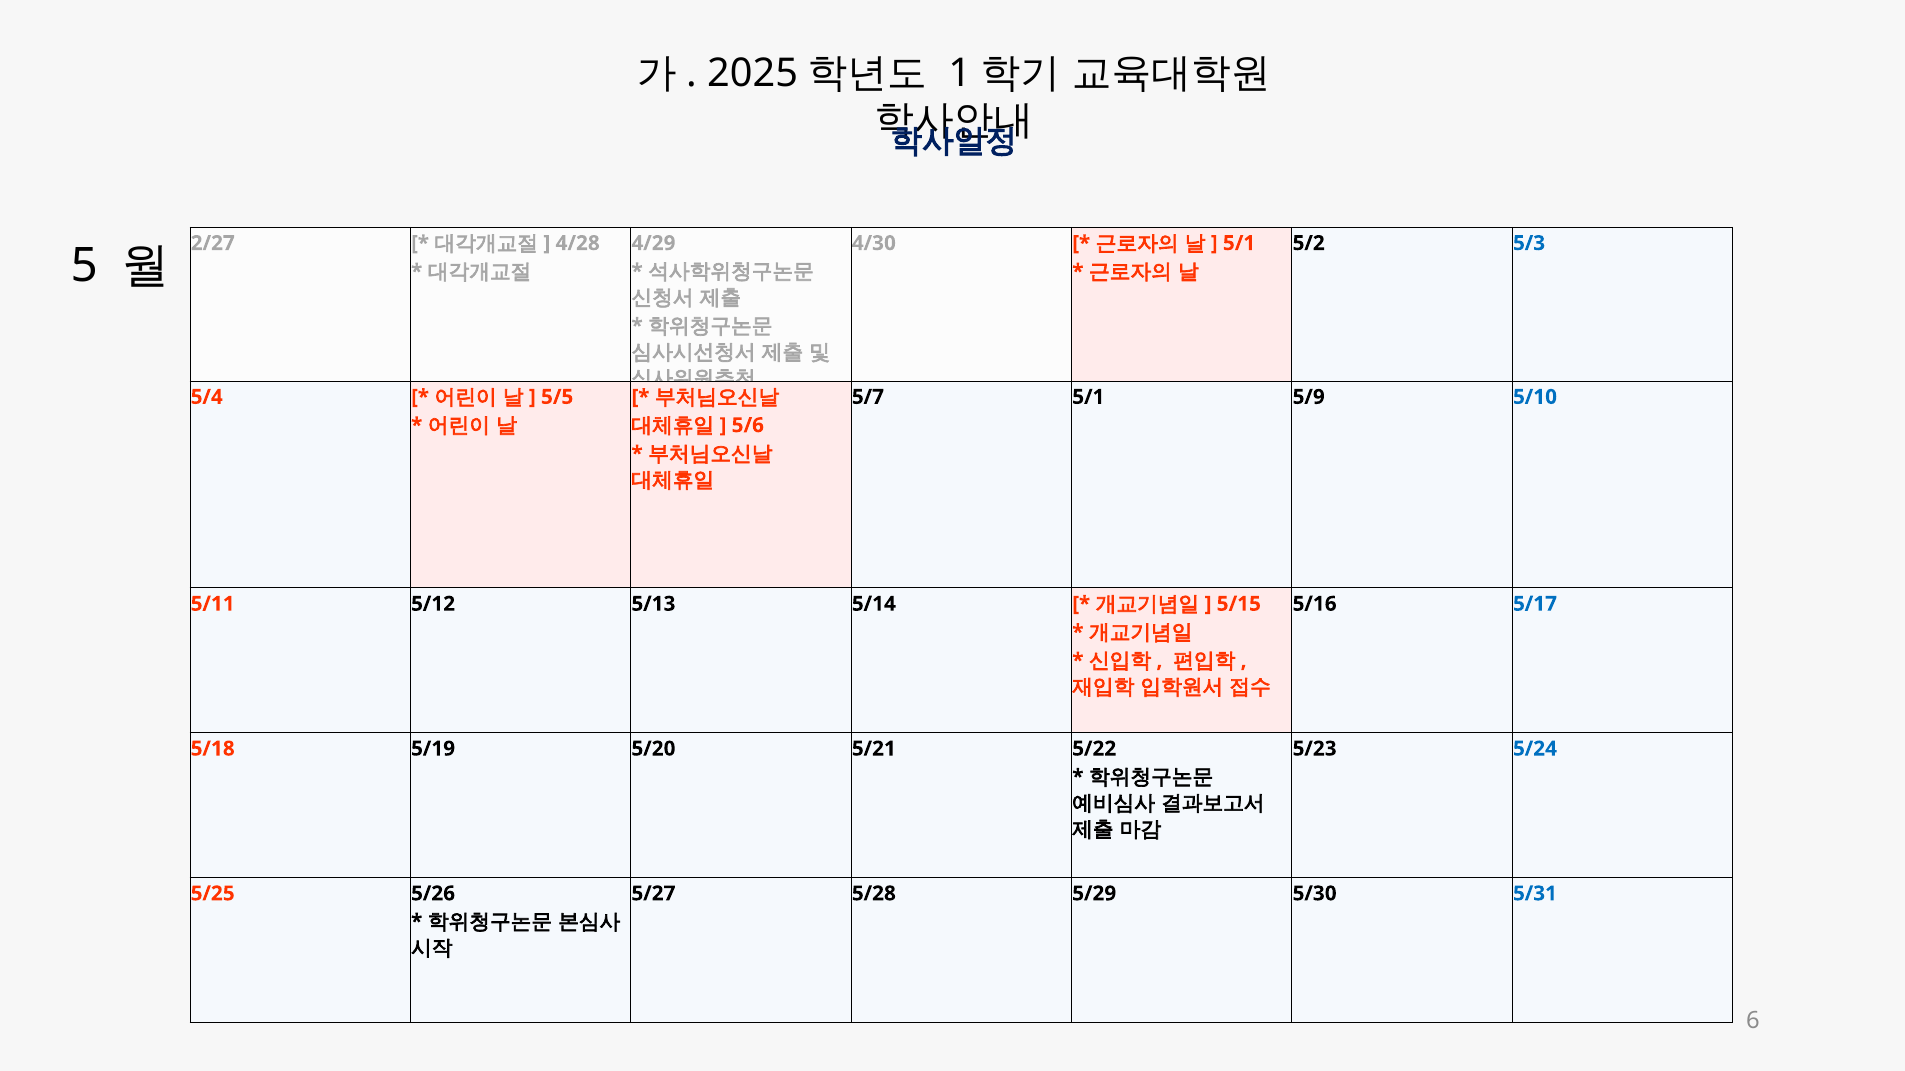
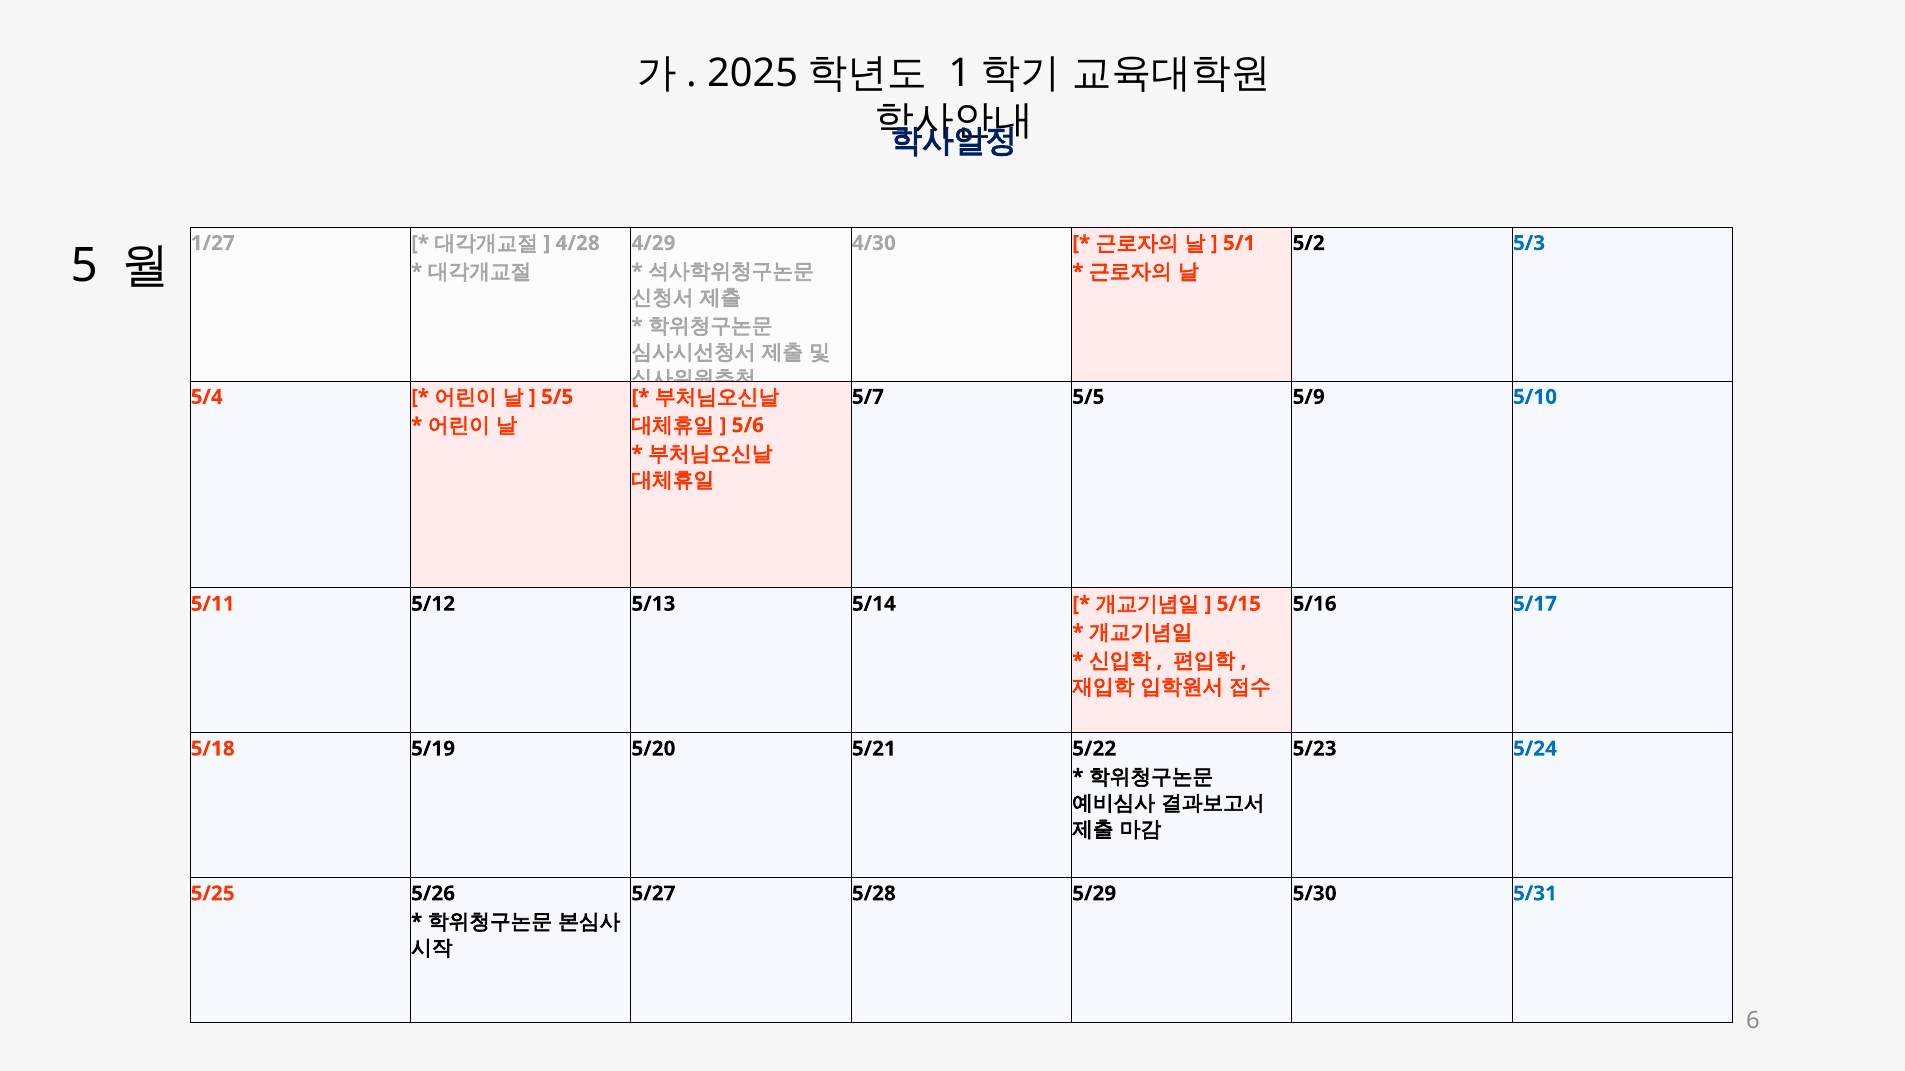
2/27: 2/27 -> 1/27 (213, 243)
5/7 5/1: 5/1 -> 5/5 (1088, 397)
